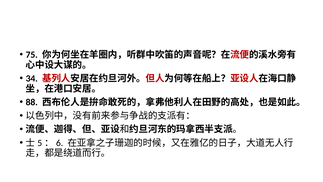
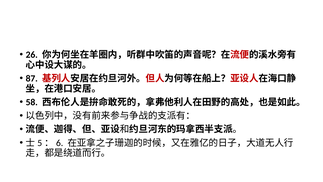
75: 75 -> 26 (32, 55)
34: 34 -> 87 (32, 78)
88: 88 -> 58 (32, 102)
